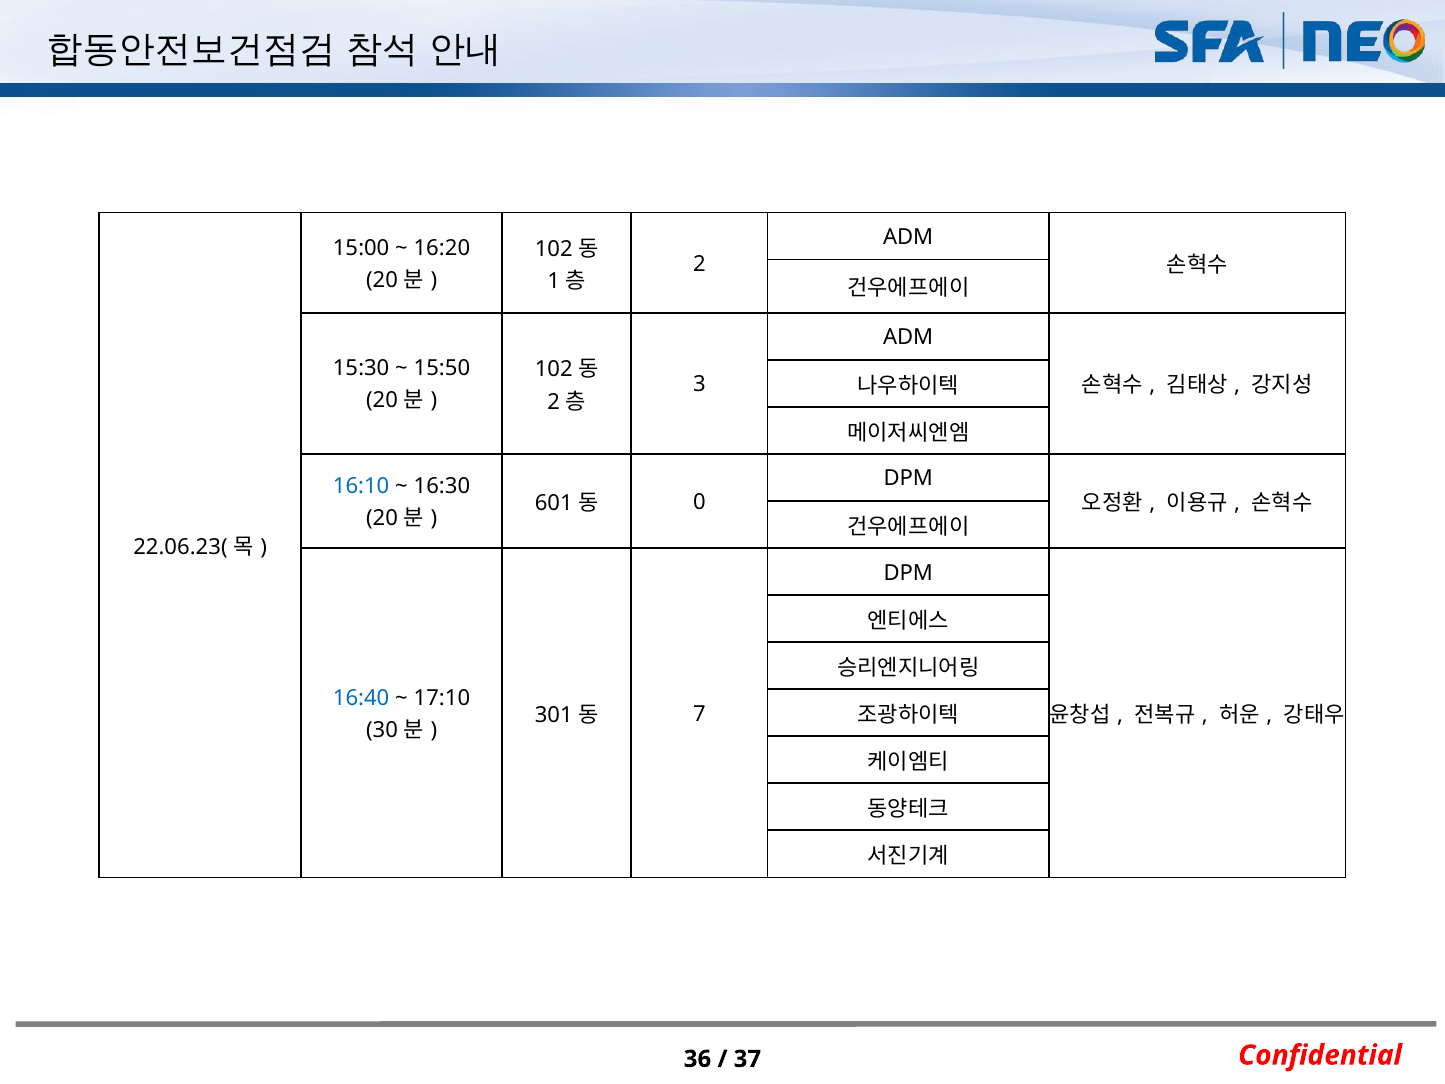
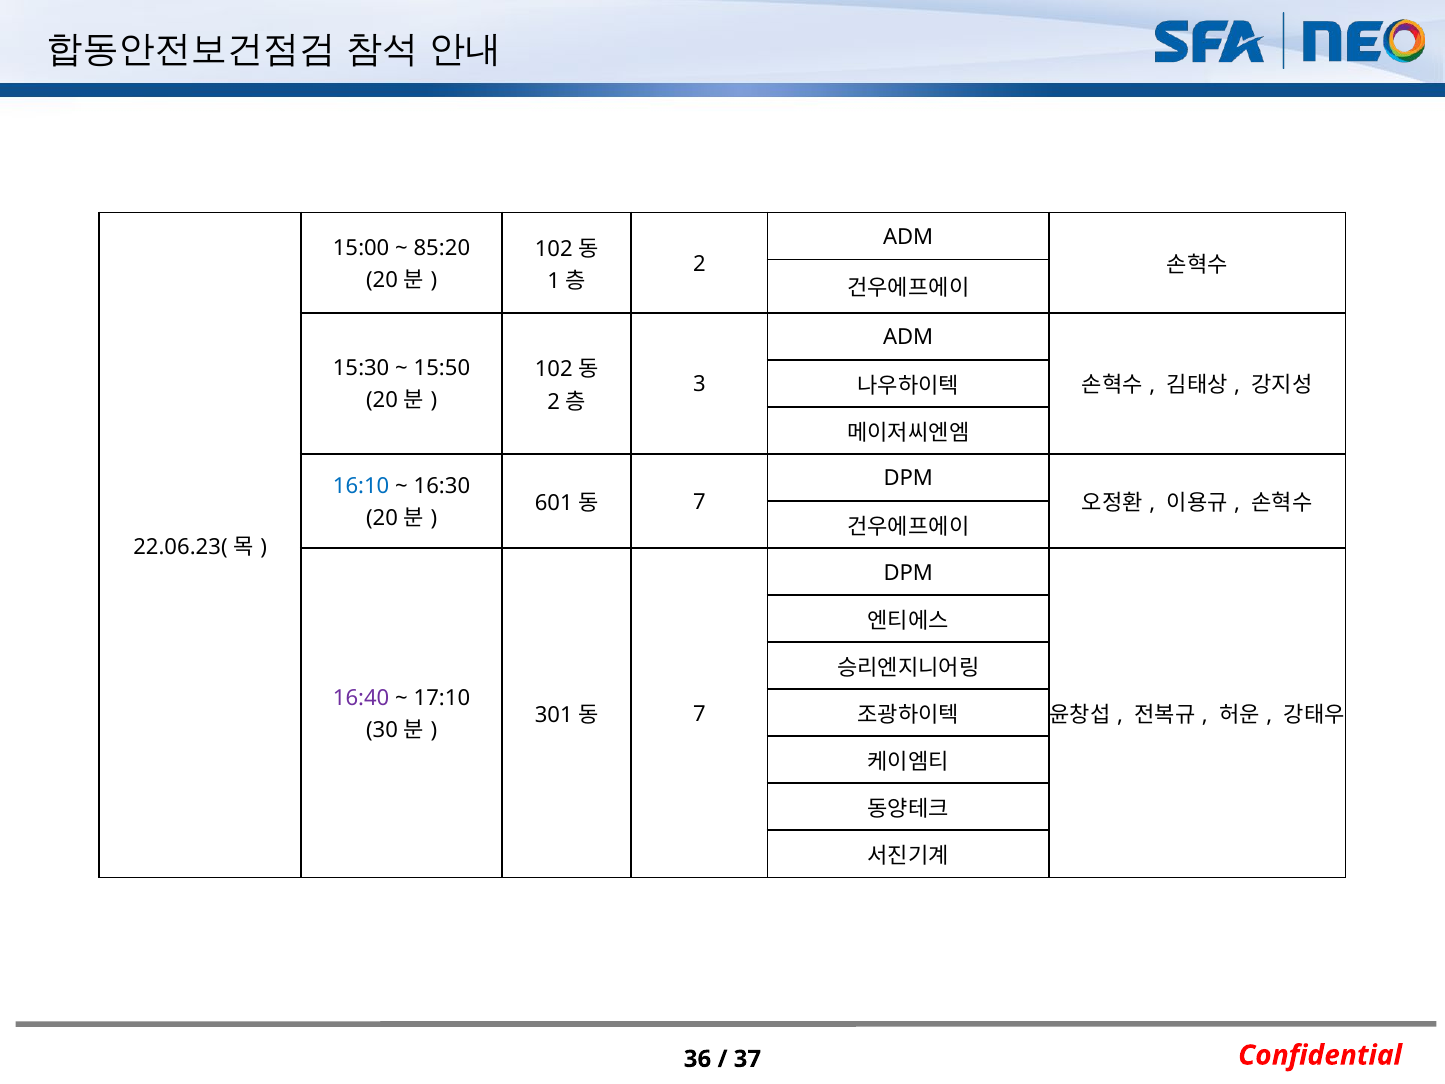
16:20: 16:20 -> 85:20 (442, 248)
0: 0 -> 7 (699, 502)
16:40 colour: blue -> purple (361, 698)
